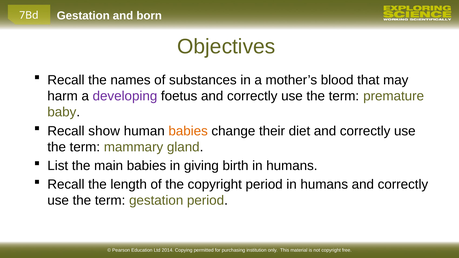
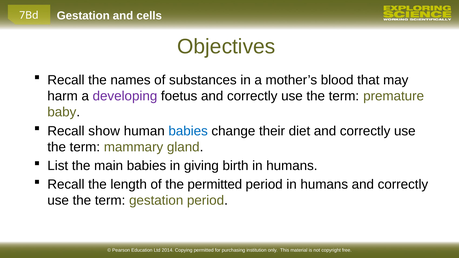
born: born -> cells (149, 16)
babies colour: orange -> blue (188, 131)
the copyright: copyright -> permitted (215, 185)
